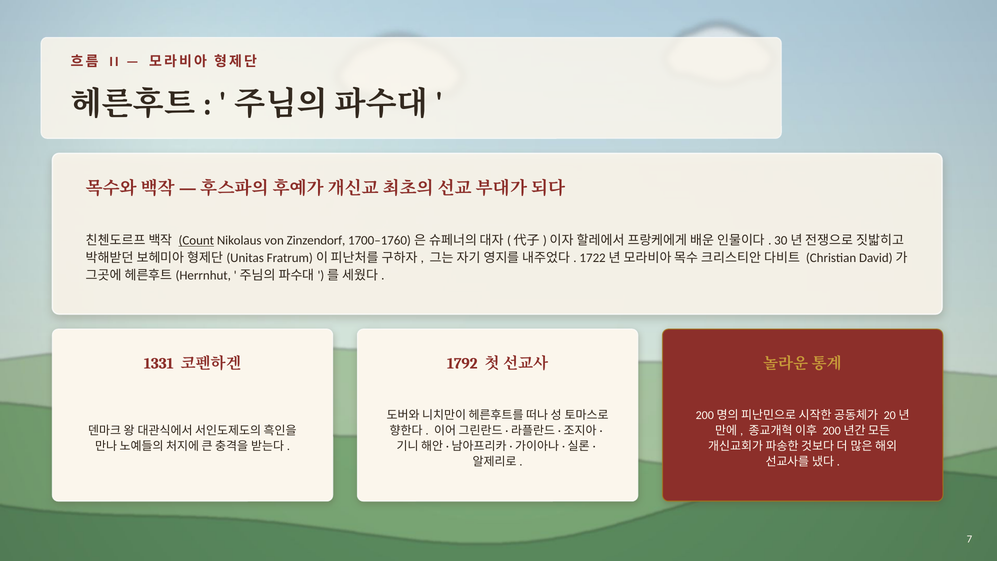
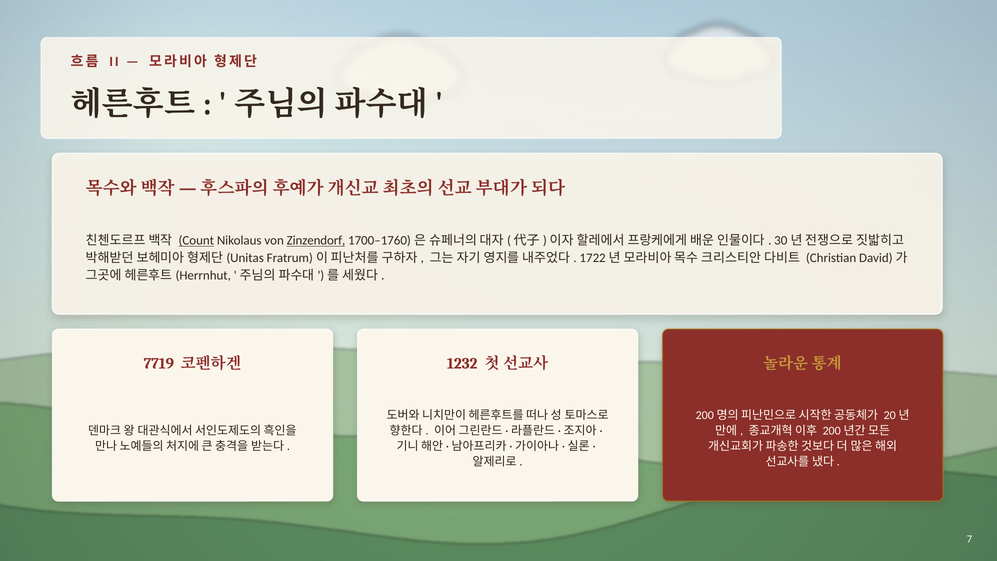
Zinzendorf underline: none -> present (316, 240)
1331: 1331 -> 7719 (159, 363)
1792: 1792 -> 1232 (462, 363)
